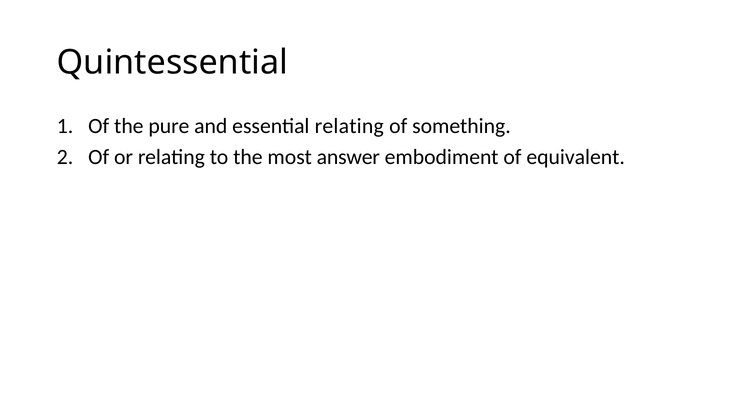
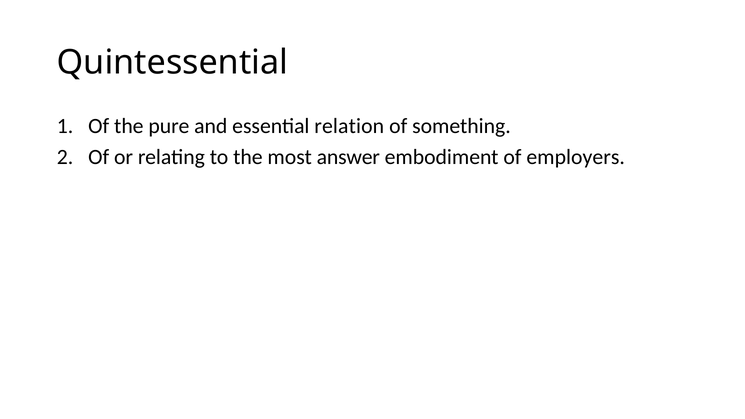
essential relating: relating -> relation (349, 126)
equivalent: equivalent -> employers (576, 157)
